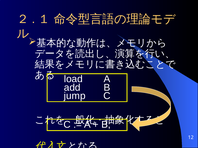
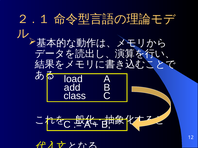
jump: jump -> class (75, 96)
